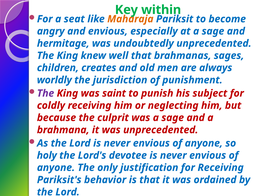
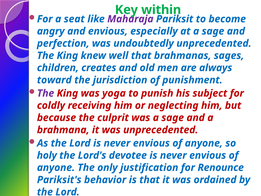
Maharaja colour: orange -> purple (130, 19)
hermitage: hermitage -> perfection (63, 43)
worldly: worldly -> toward (54, 80)
saint: saint -> yoga (114, 93)
for Receiving: Receiving -> Renounce (221, 167)
